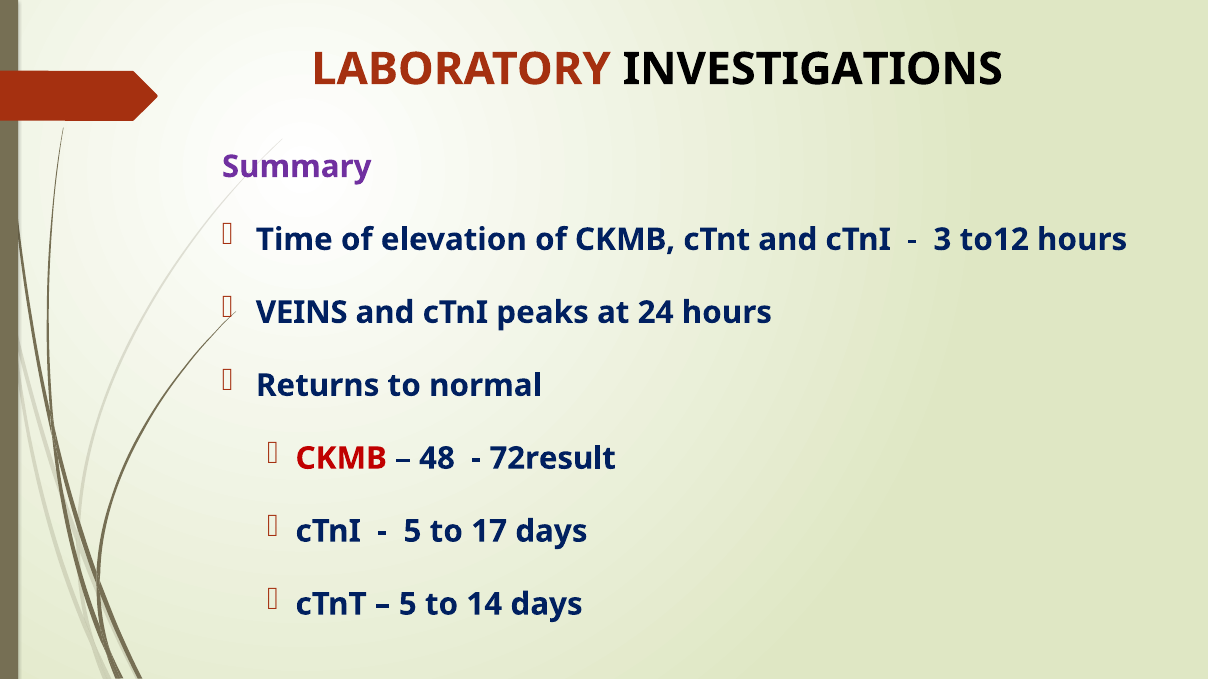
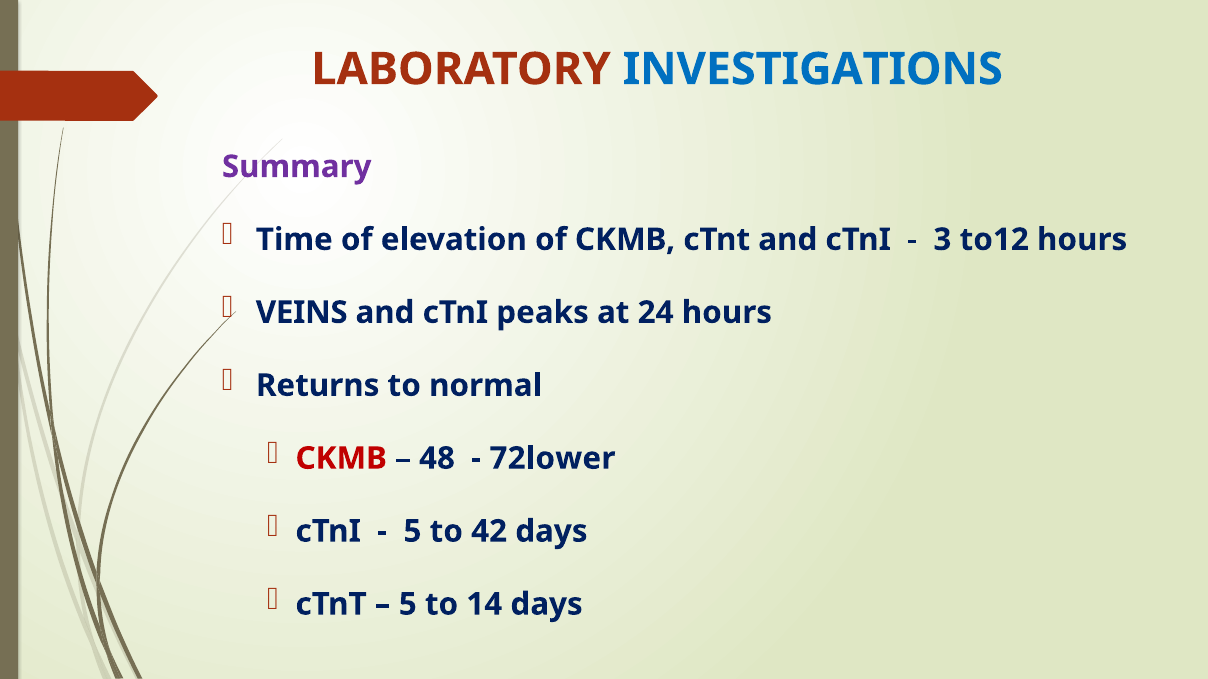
INVESTIGATIONS colour: black -> blue (813, 69)
72result: 72result -> 72lower (552, 459)
17: 17 -> 42 (489, 532)
